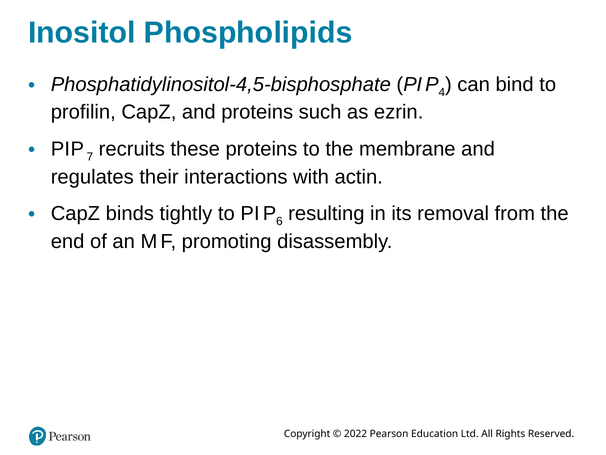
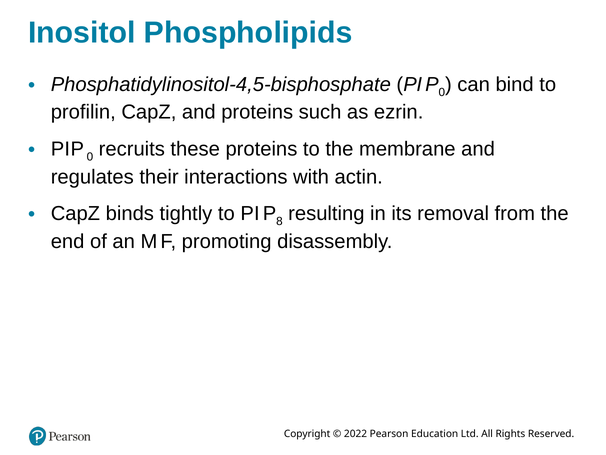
4: 4 -> 0 (442, 92)
7: 7 -> 0 (90, 157)
6: 6 -> 8 (279, 221)
